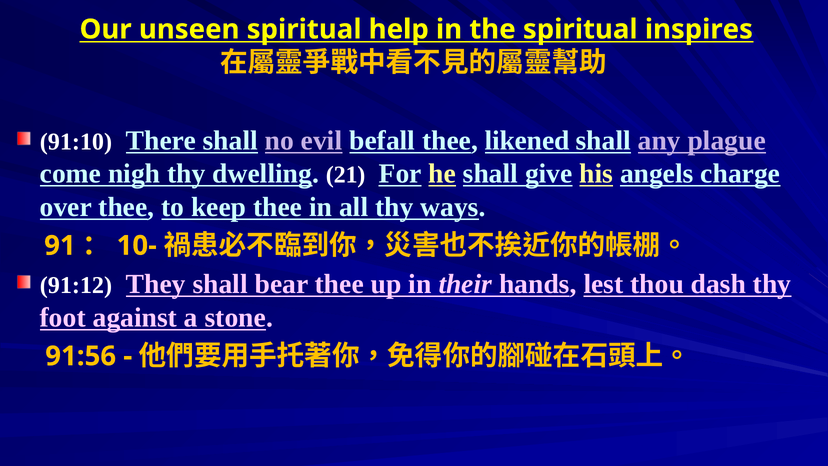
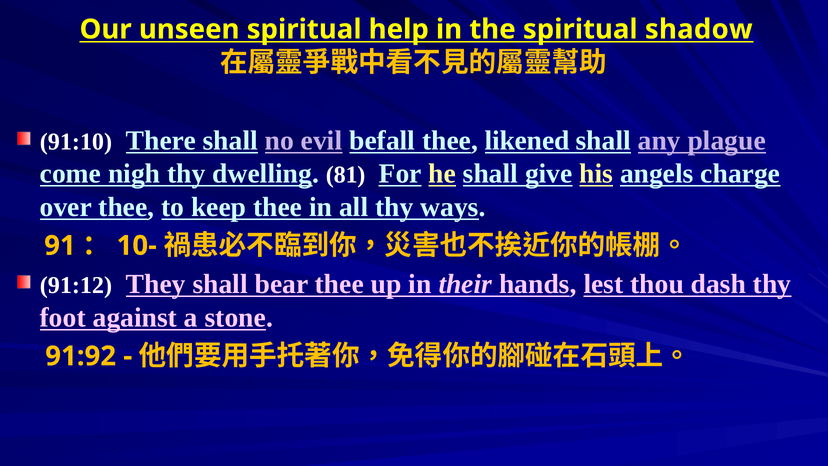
inspires: inspires -> shadow (699, 29)
21: 21 -> 81 (346, 175)
91:56: 91:56 -> 91:92 (81, 356)
